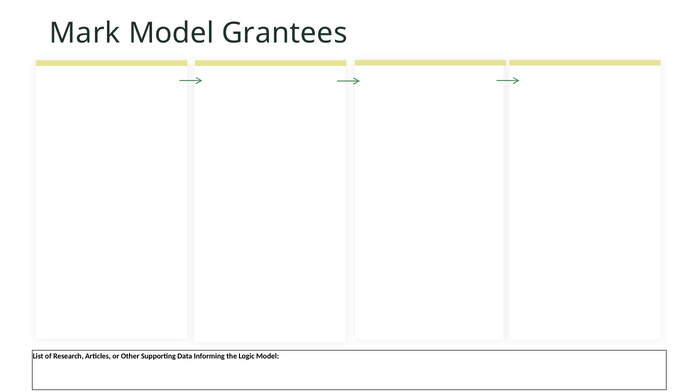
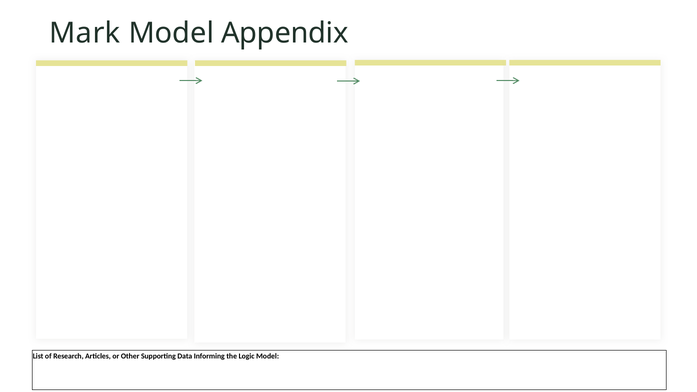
Grantees: Grantees -> Appendix (285, 33)
